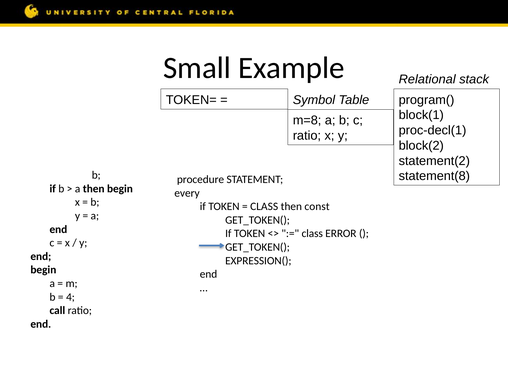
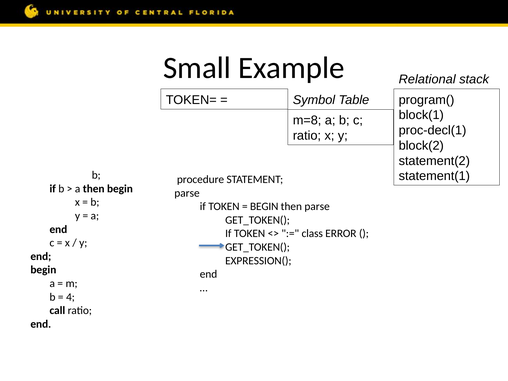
statement(8: statement(8 -> statement(1 (434, 176)
every: every -> parse (187, 193)
CLASS: CLASS -> BEGIN (264, 206)
then const: const -> parse (317, 206)
